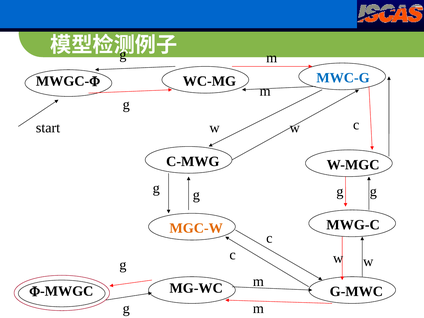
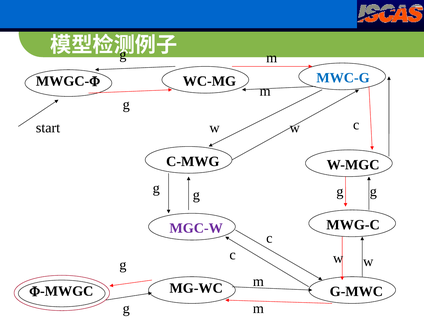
MGC-W colour: orange -> purple (196, 228)
